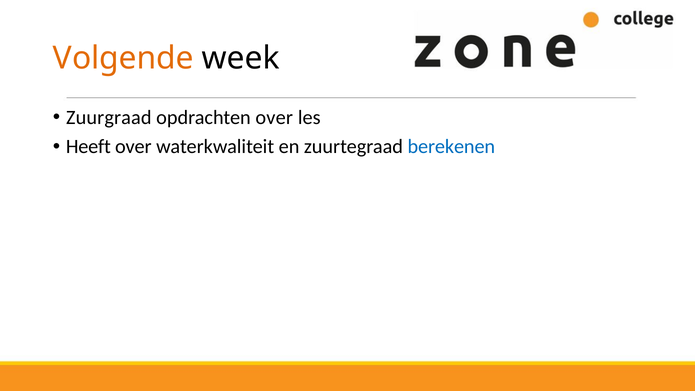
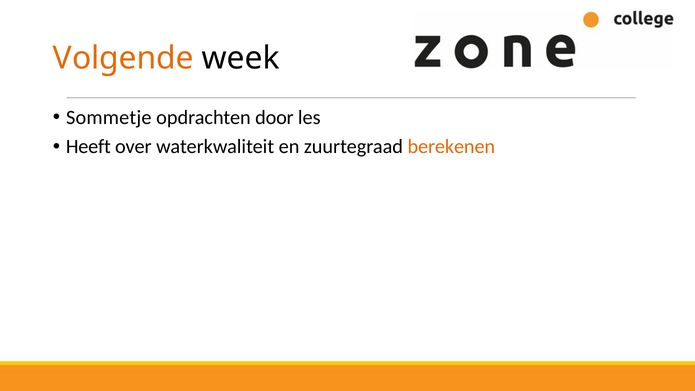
Zuurgraad: Zuurgraad -> Sommetje (109, 118)
opdrachten over: over -> door (274, 118)
berekenen colour: blue -> orange (451, 147)
